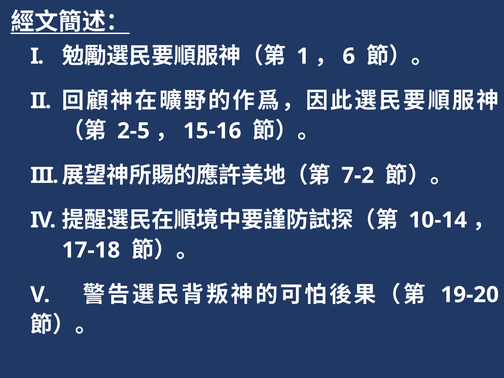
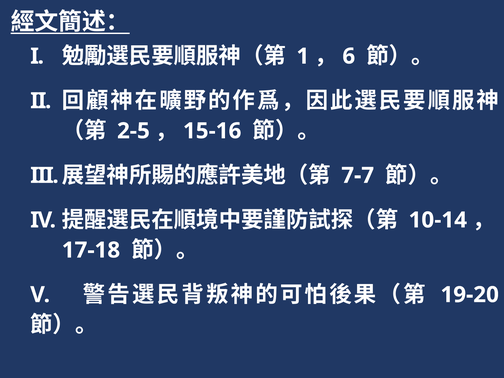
7-2: 7-2 -> 7-7 (358, 175)
